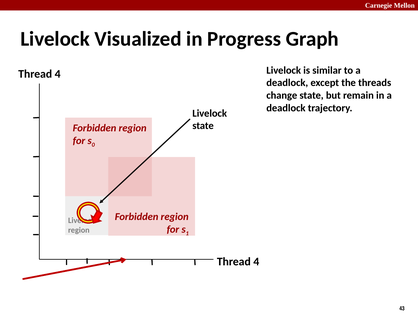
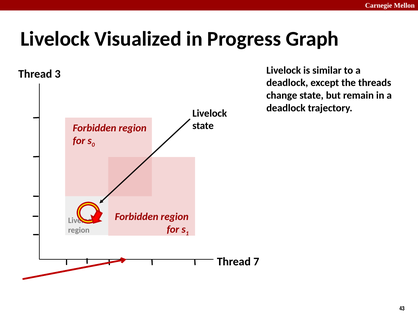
4: 4 -> 3 (58, 74)
4: 4 -> 7 (256, 261)
